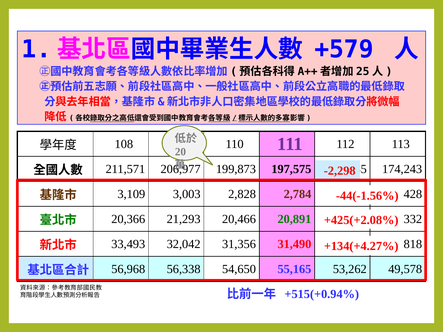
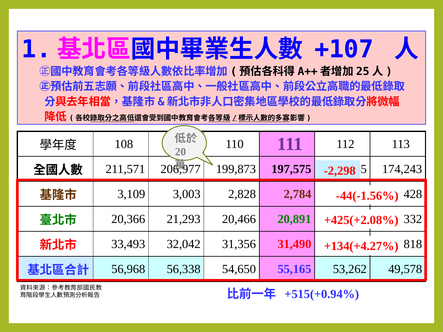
+579: +579 -> +107 (344, 49)
